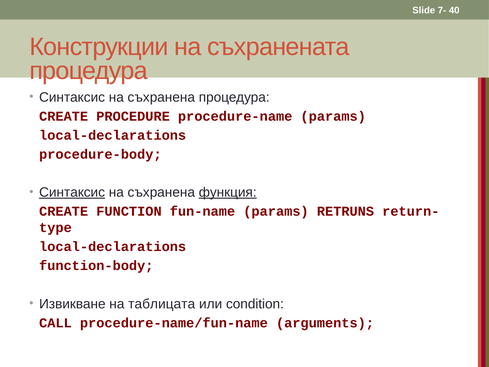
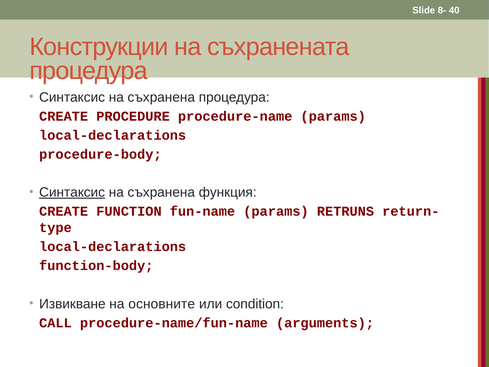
7-: 7- -> 8- (442, 10)
функция underline: present -> none (228, 192)
таблицата: таблицата -> основните (162, 304)
